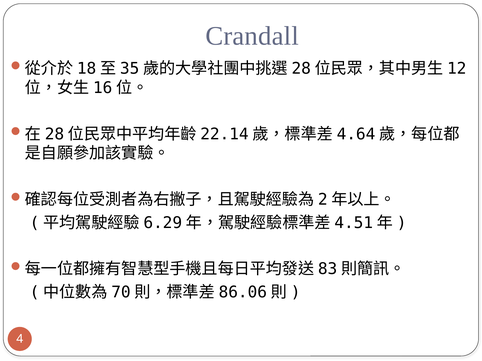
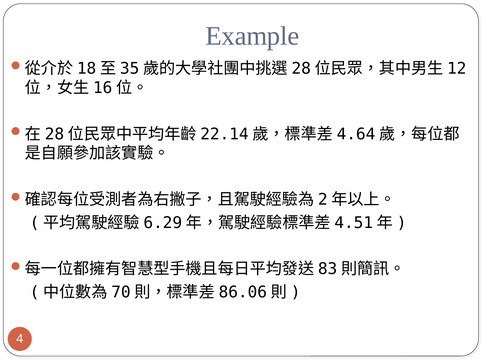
Crandall: Crandall -> Example (252, 36)
